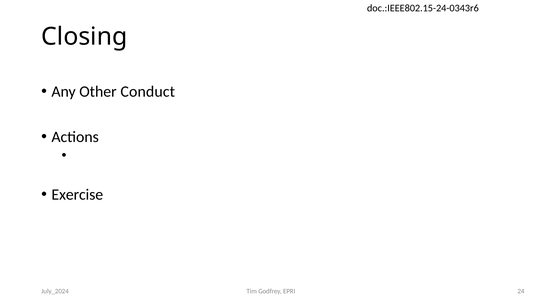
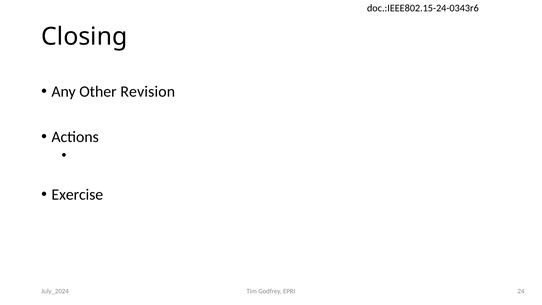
Conduct: Conduct -> Revision (148, 92)
